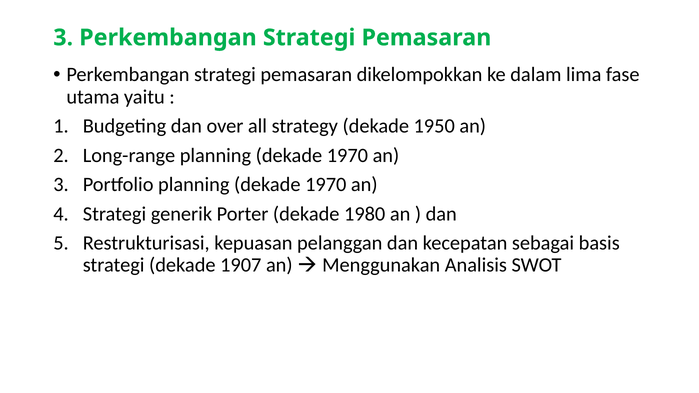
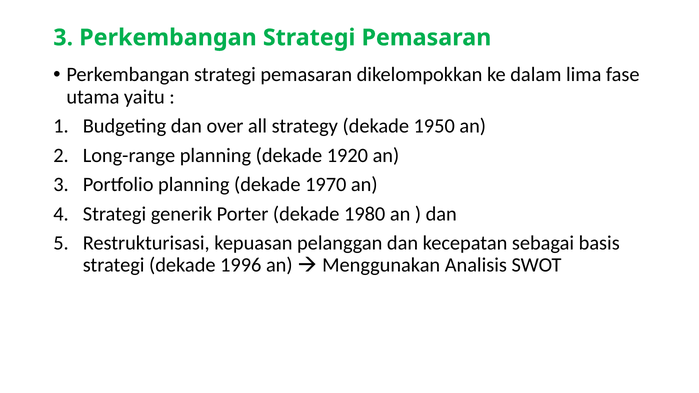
Long-range planning dekade 1970: 1970 -> 1920 (347, 155)
1907: 1907 -> 1996 (241, 265)
